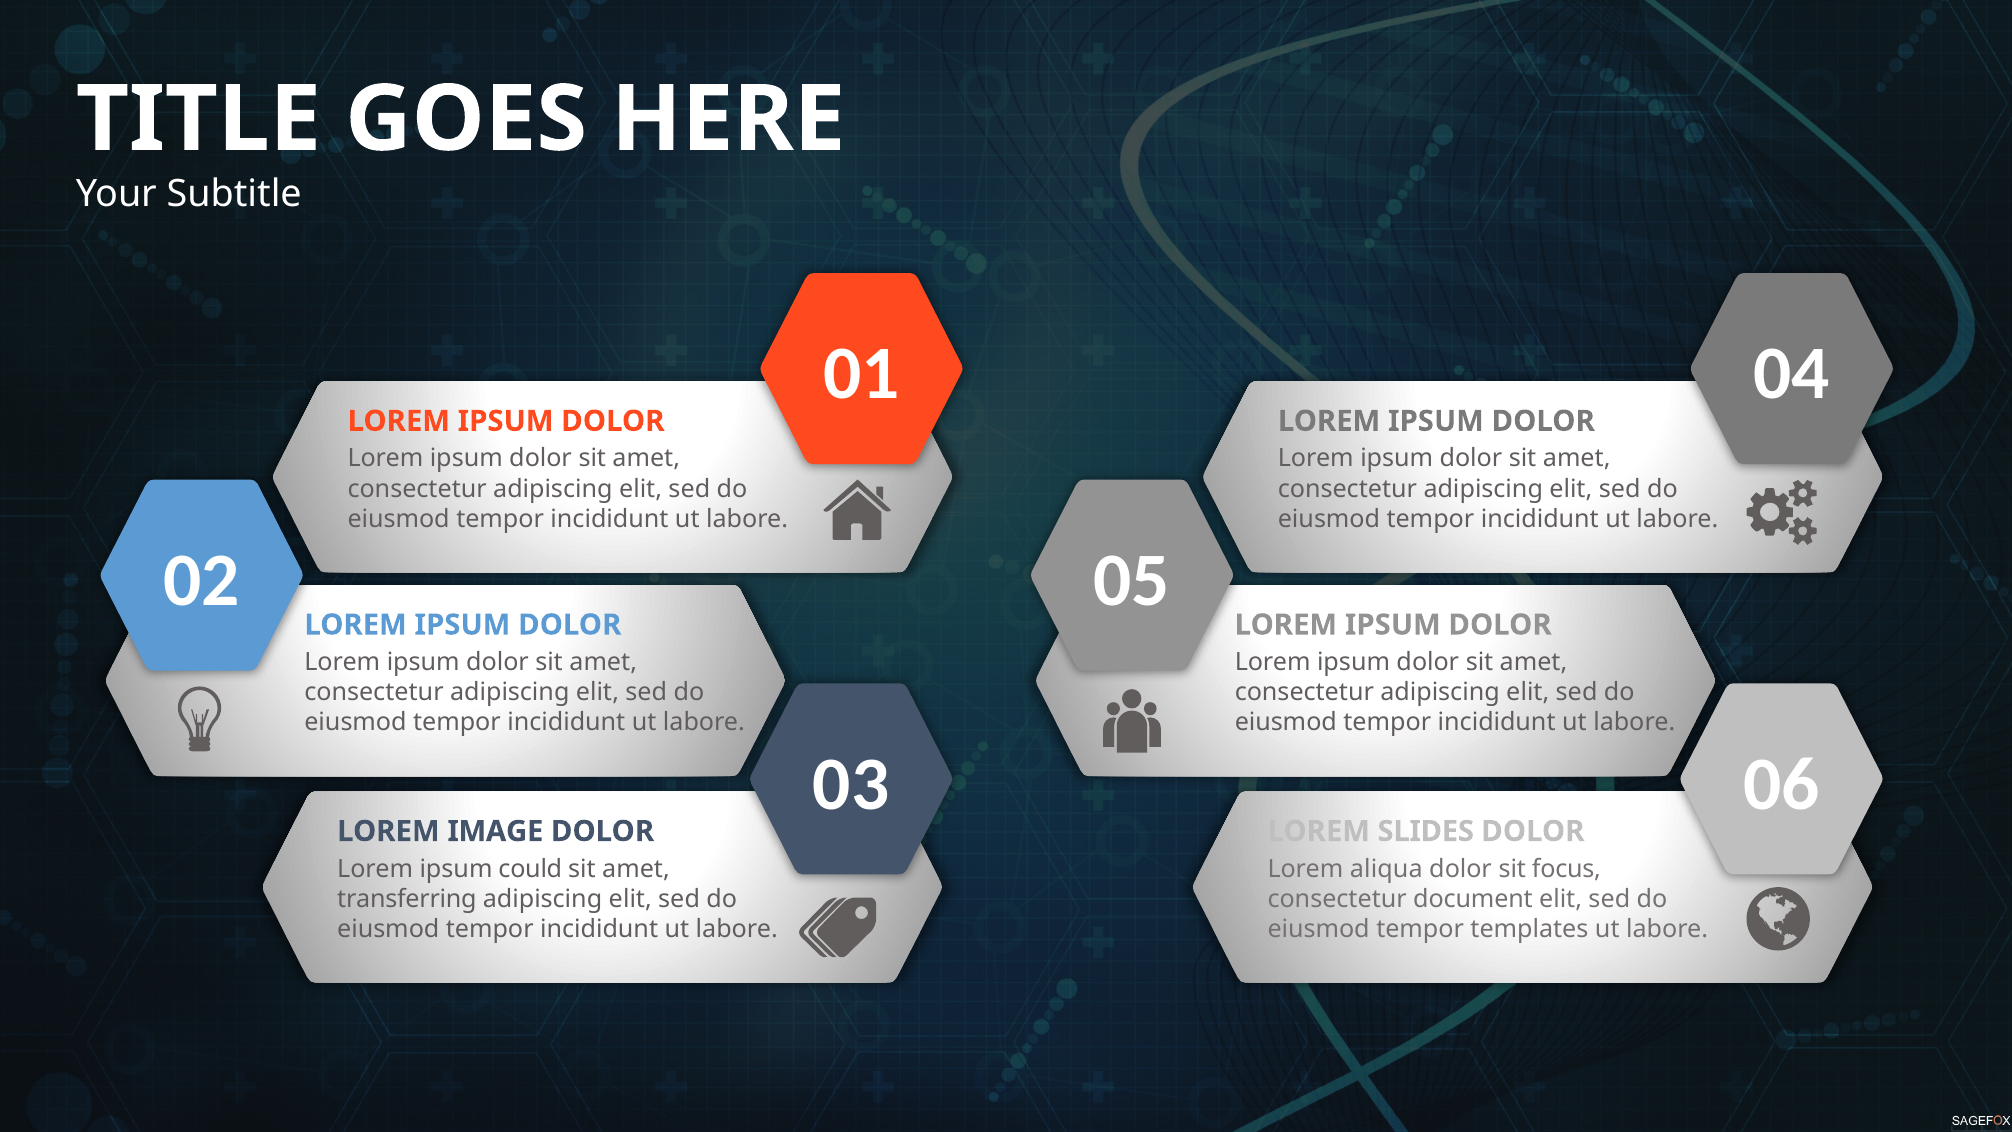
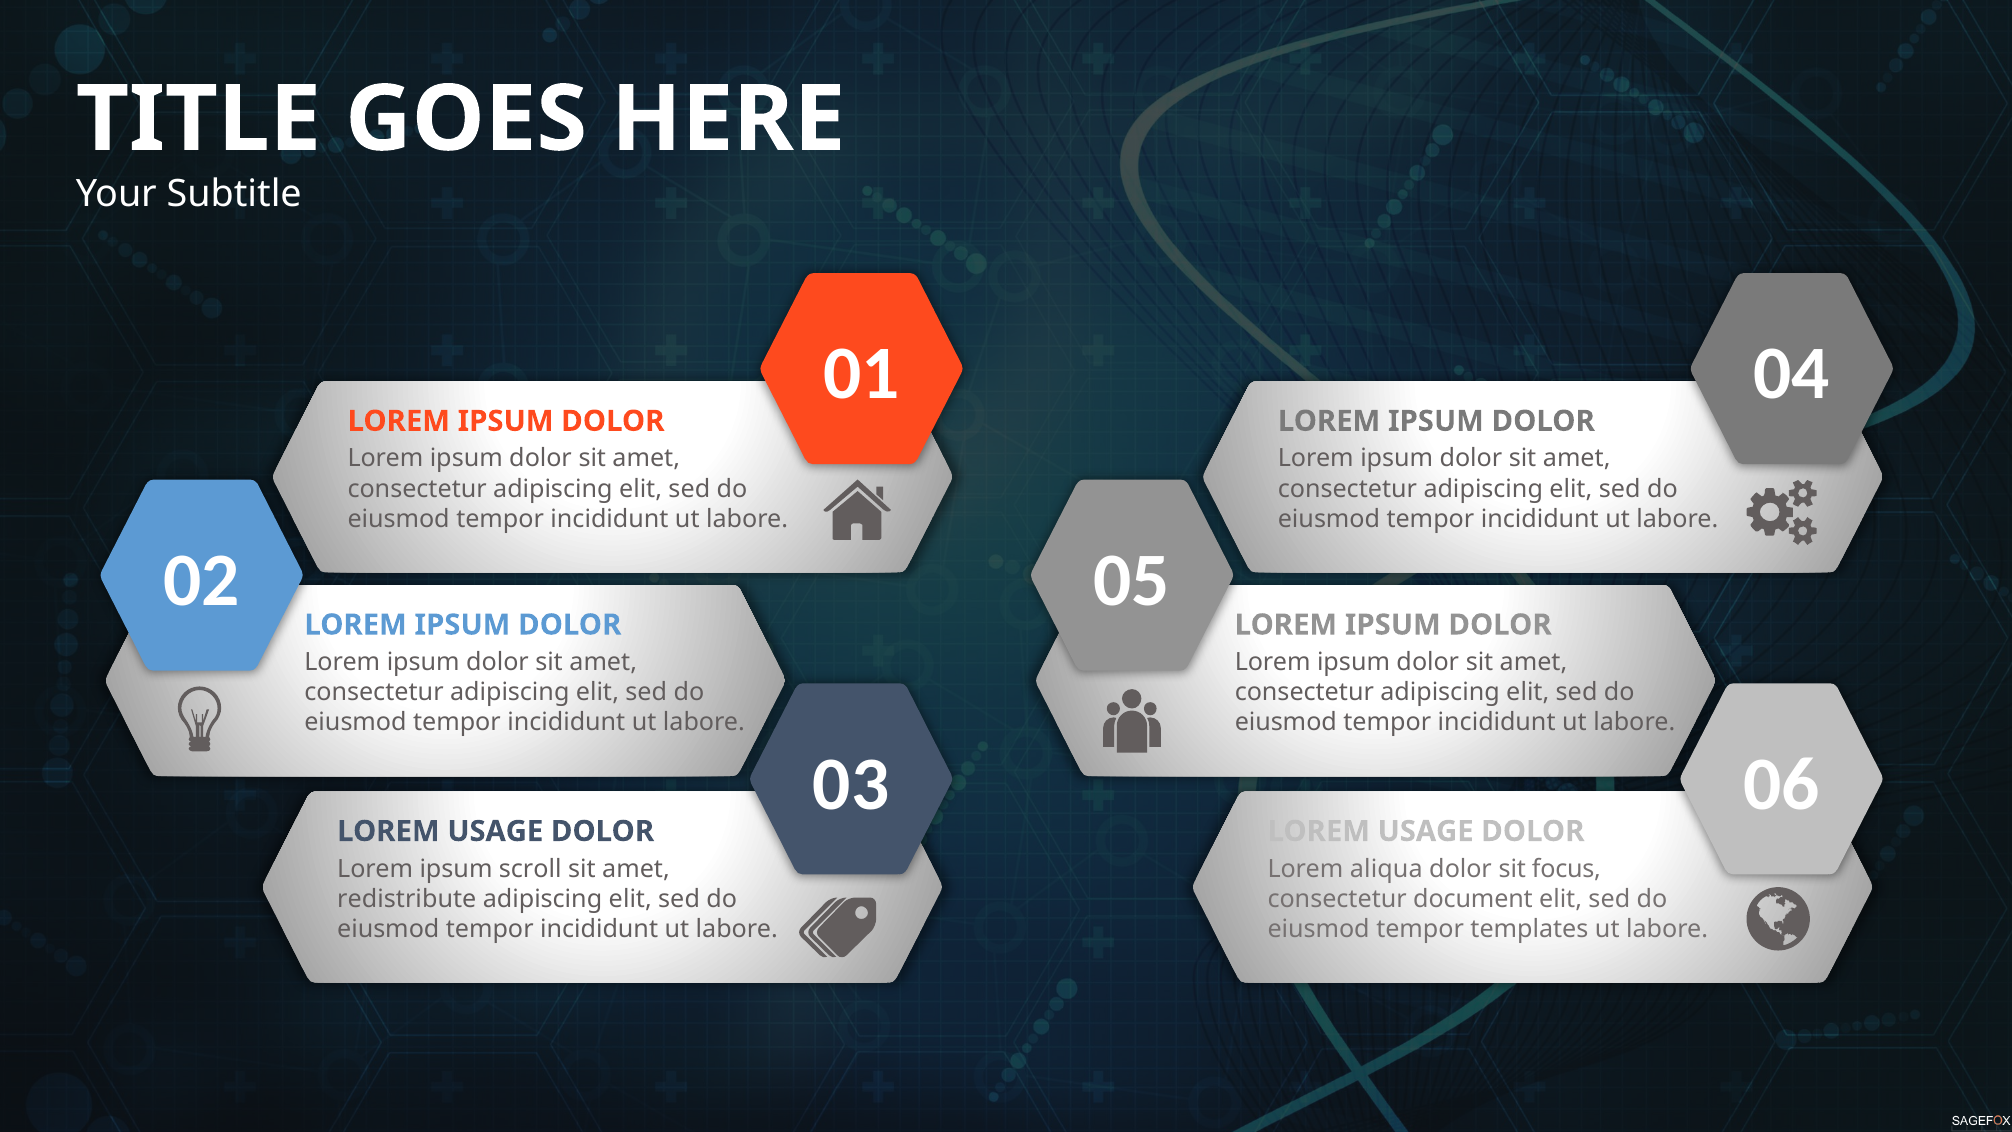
IMAGE: IMAGE -> USAGE (495, 831)
SLIDES: SLIDES -> USAGE (1426, 831)
could: could -> scroll (530, 869)
transferring: transferring -> redistribute (407, 899)
